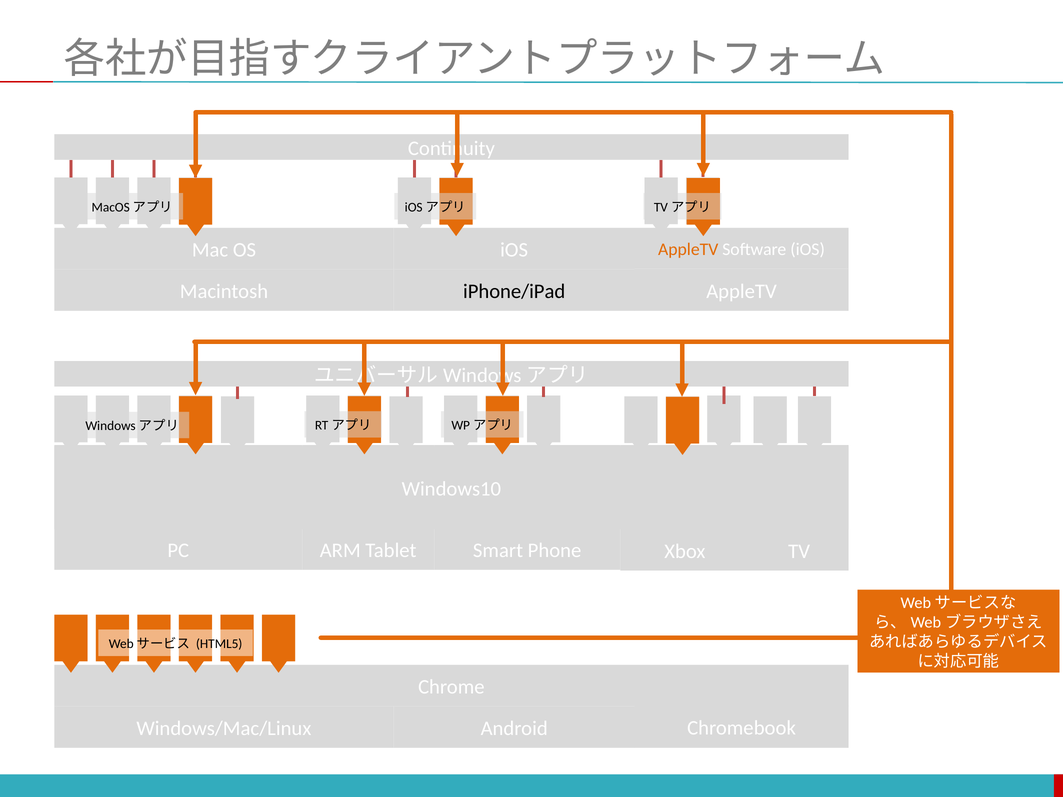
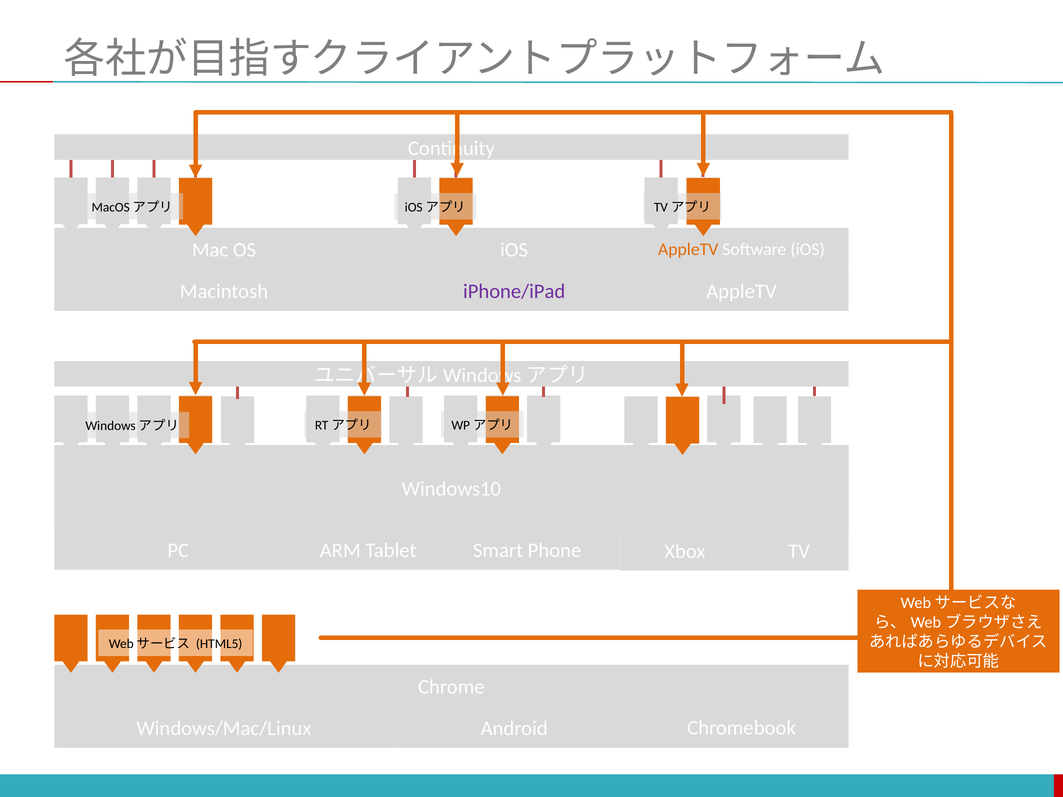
iPhone/iPad colour: black -> purple (514, 292)
